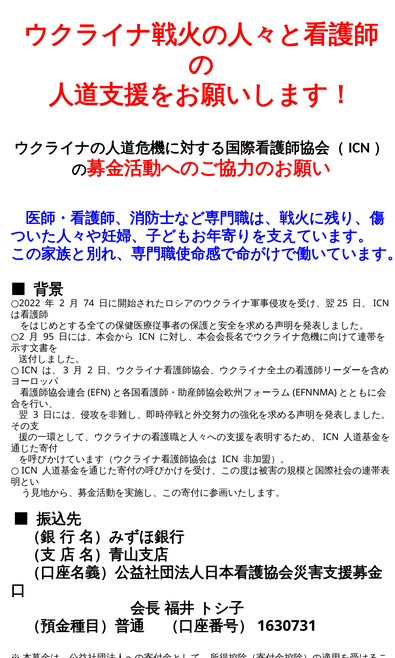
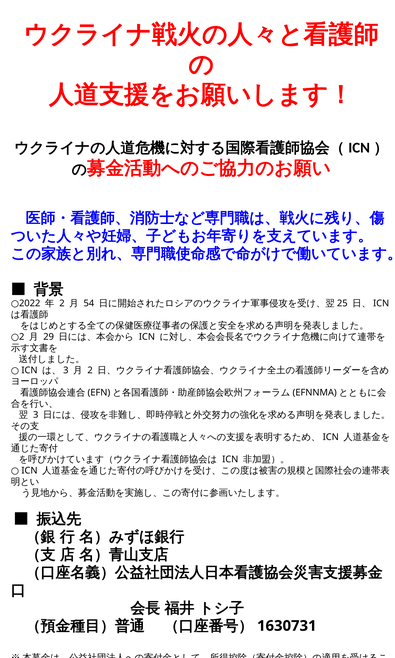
74: 74 -> 54 (89, 304)
95: 95 -> 29 (49, 337)
